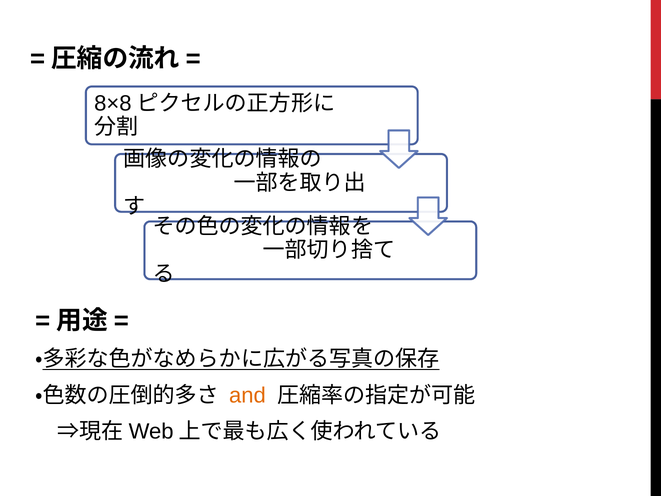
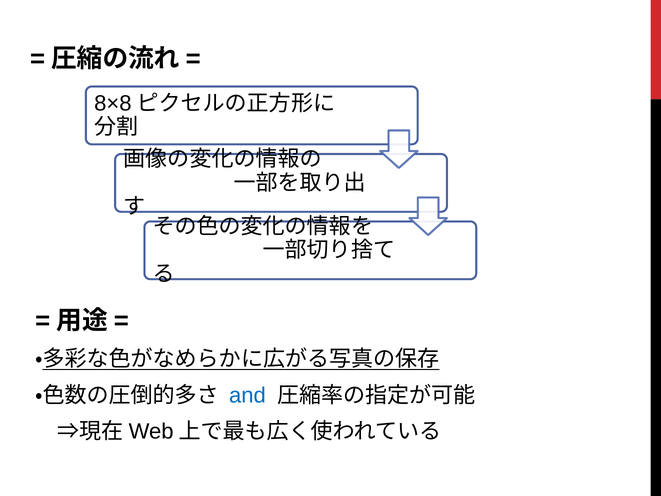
and colour: orange -> blue (247, 395)
